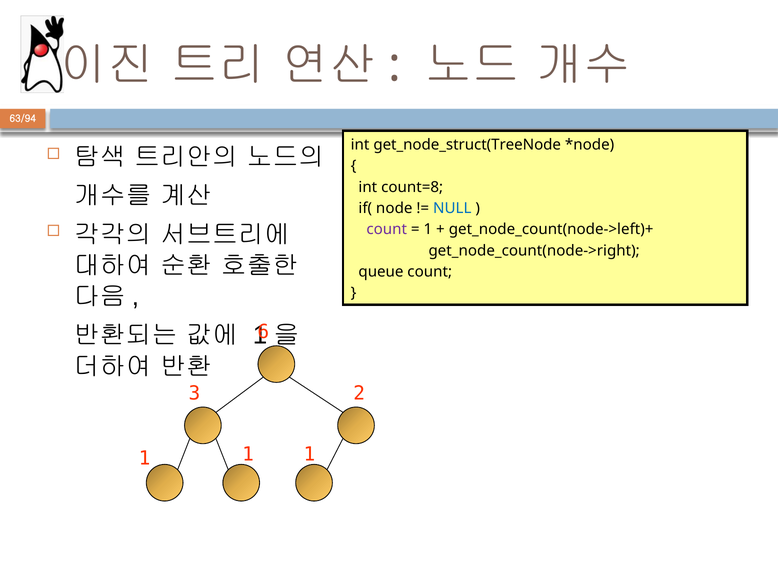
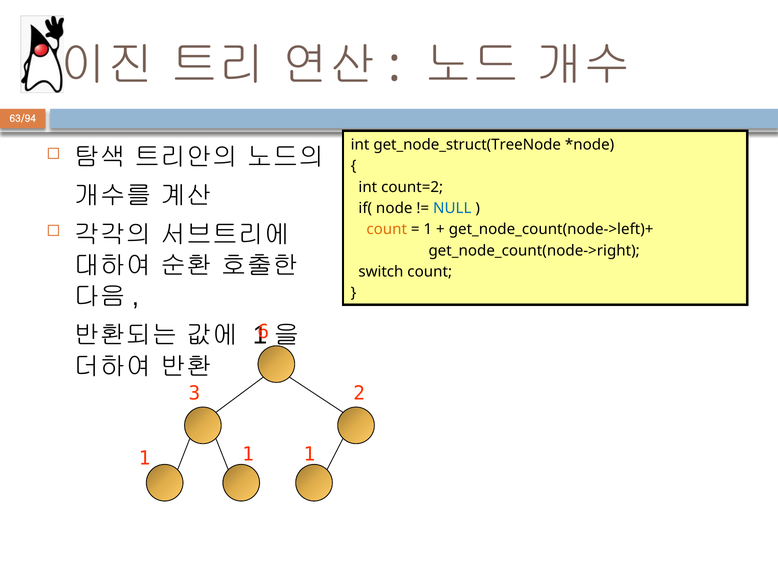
count=8: count=8 -> count=2 (412, 187)
count colour: purple -> orange (387, 230)
queue: queue -> switch (381, 272)
